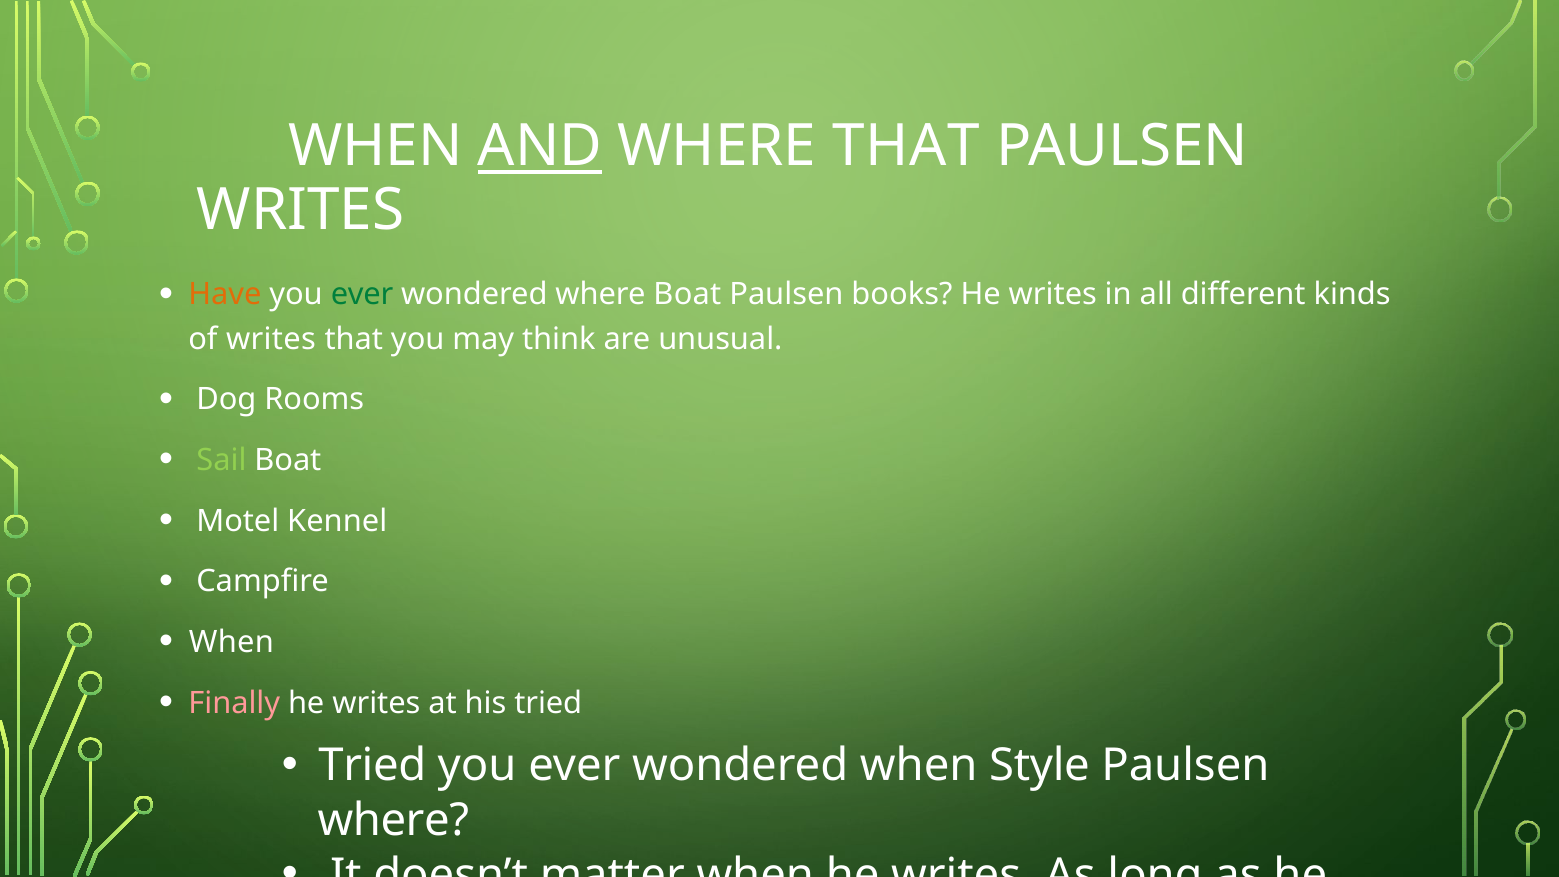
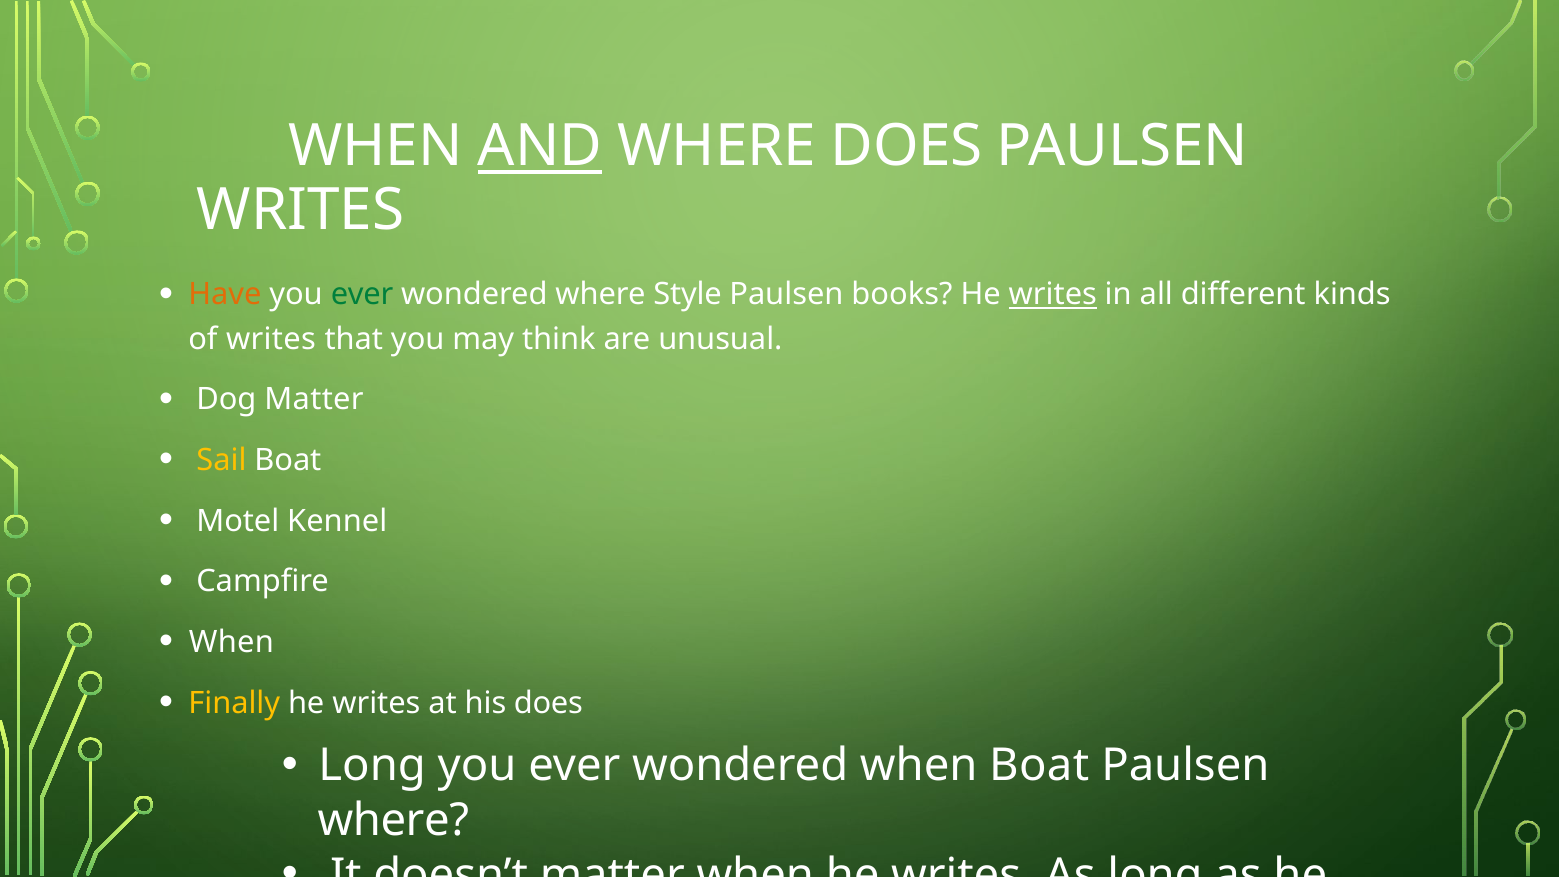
WHERE THAT: THAT -> DOES (907, 147)
where Boat: Boat -> Style (688, 295)
writes underline: none -> present (1053, 295)
Dog Rooms: Rooms -> Matter (314, 400)
Sail colour: light green -> yellow (221, 460)
Finally colour: pink -> yellow (234, 703)
his tried: tried -> does (548, 703)
Tried: Tried -> Long (372, 766)
when Style: Style -> Boat (1039, 766)
